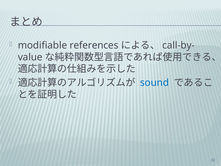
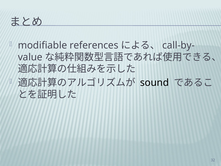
sound colour: blue -> black (155, 83)
